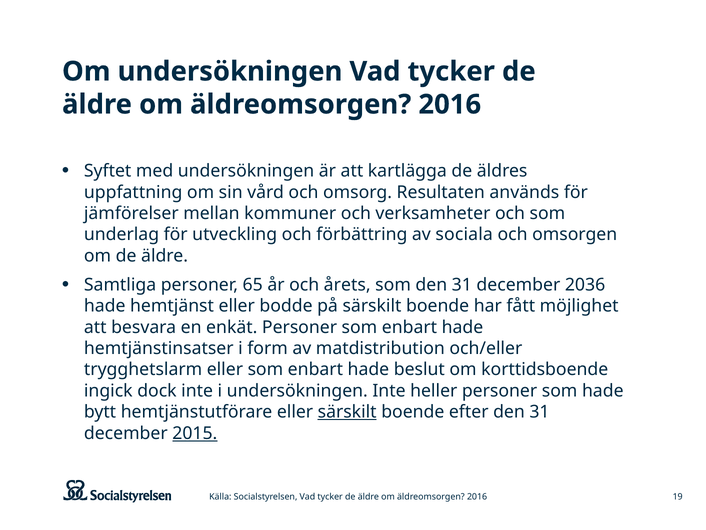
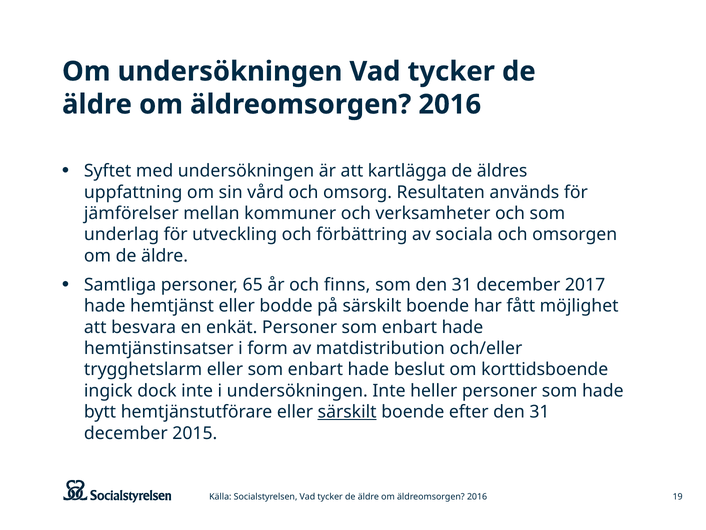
årets: årets -> finns (347, 285)
2036: 2036 -> 2017 (585, 285)
2015 underline: present -> none (195, 433)
